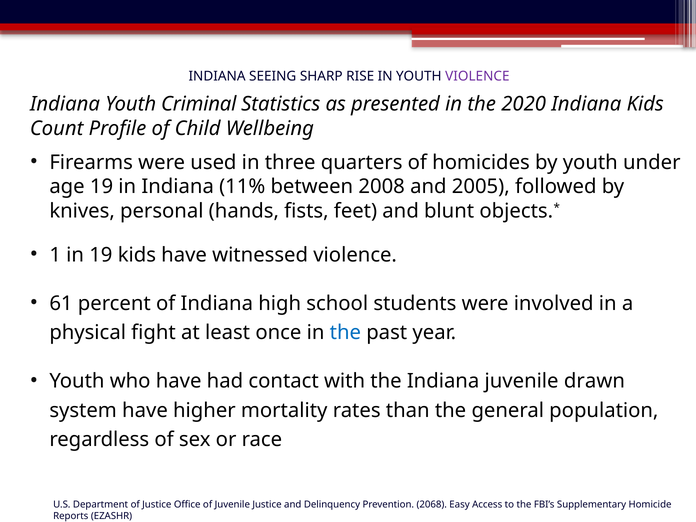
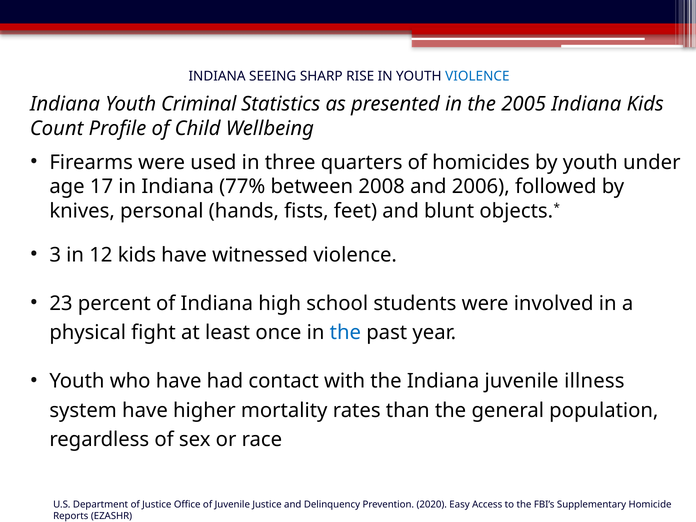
VIOLENCE colour: purple -> blue (477, 76)
2020: 2020 -> 2005 (524, 104)
age 19: 19 -> 17 (102, 187)
11%: 11% -> 77% (242, 187)
2005: 2005 -> 2006 (481, 187)
1: 1 -> 3 (55, 255)
in 19: 19 -> 12 (101, 255)
61: 61 -> 23 (61, 303)
drawn: drawn -> illness (594, 381)
2068: 2068 -> 2020 (432, 504)
